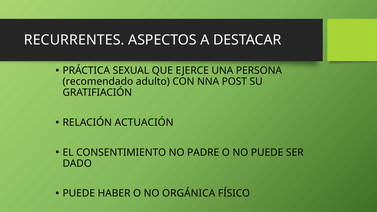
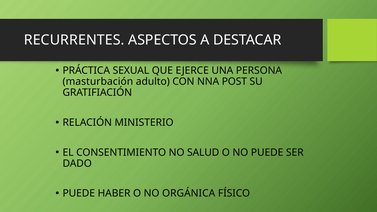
recomendado: recomendado -> masturbación (98, 82)
ACTUACIÓN: ACTUACIÓN -> MINISTERIO (144, 123)
PADRE: PADRE -> SALUD (203, 152)
